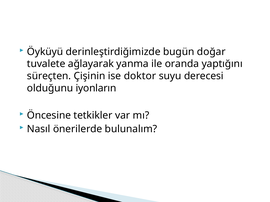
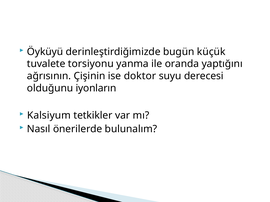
doğar: doğar -> küçük (211, 52)
ağlayarak: ağlayarak -> torsiyonu (91, 64)
süreçten: süreçten -> ağrısının (49, 76)
Öncesine: Öncesine -> Kalsiyum (49, 116)
